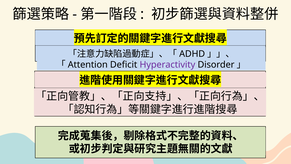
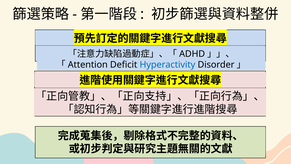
Hyperactivity colour: purple -> blue (167, 65)
